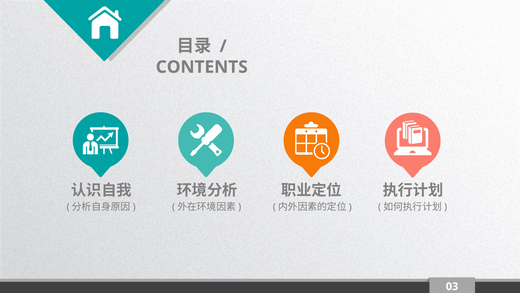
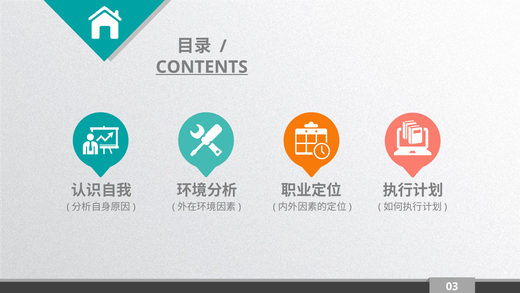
CONTENTS underline: none -> present (202, 67)
